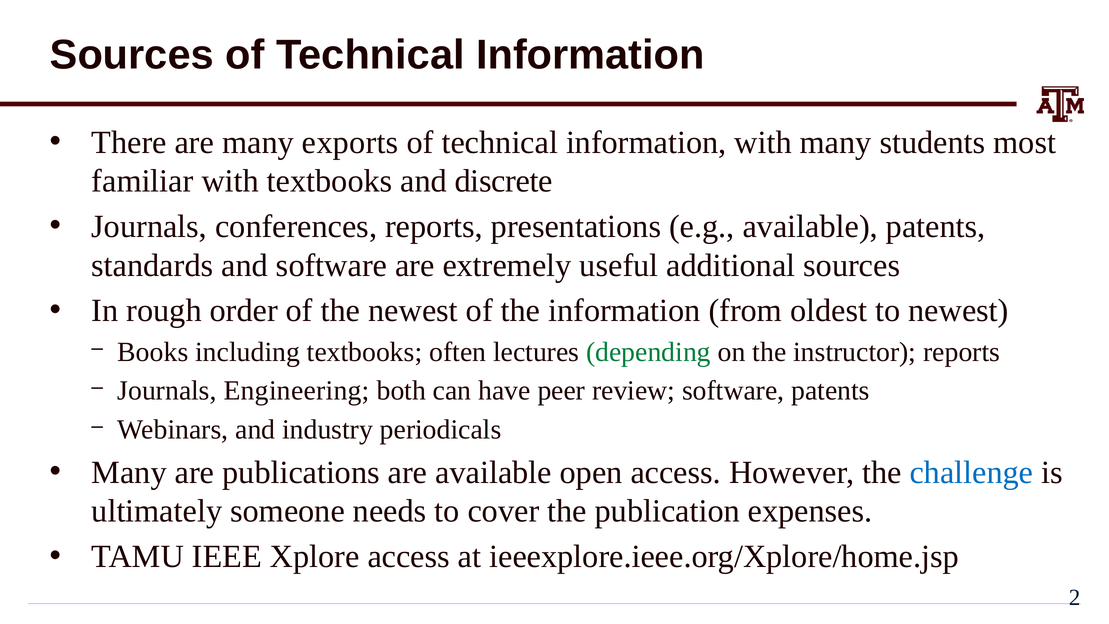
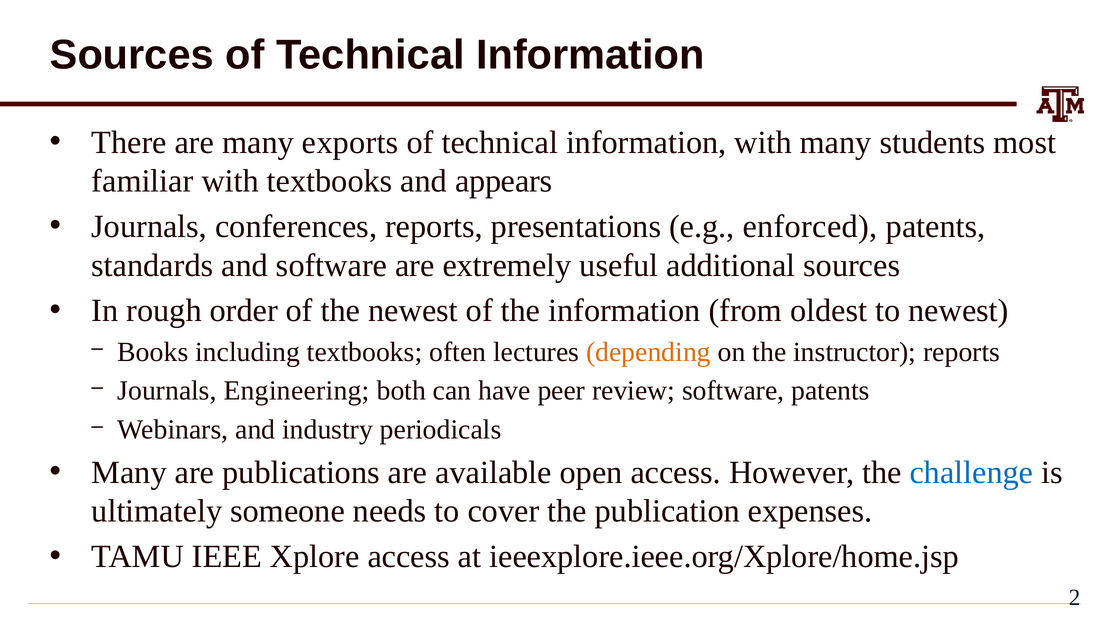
discrete: discrete -> appears (504, 181)
e.g available: available -> enforced (810, 226)
depending colour: green -> orange (648, 352)
